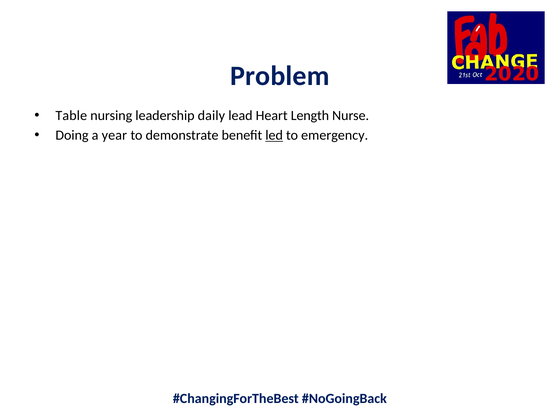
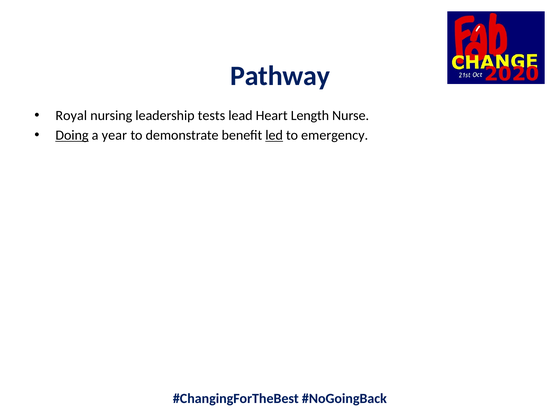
Problem: Problem -> Pathway (280, 76)
Table: Table -> Royal (71, 116)
daily: daily -> tests (211, 116)
Doing underline: none -> present (72, 135)
